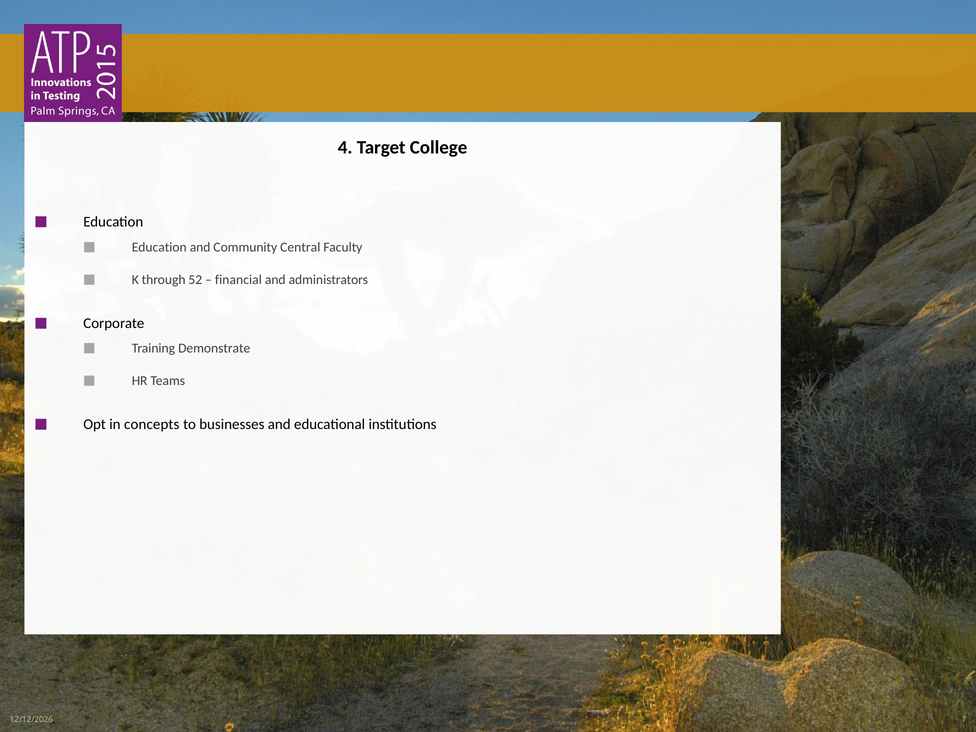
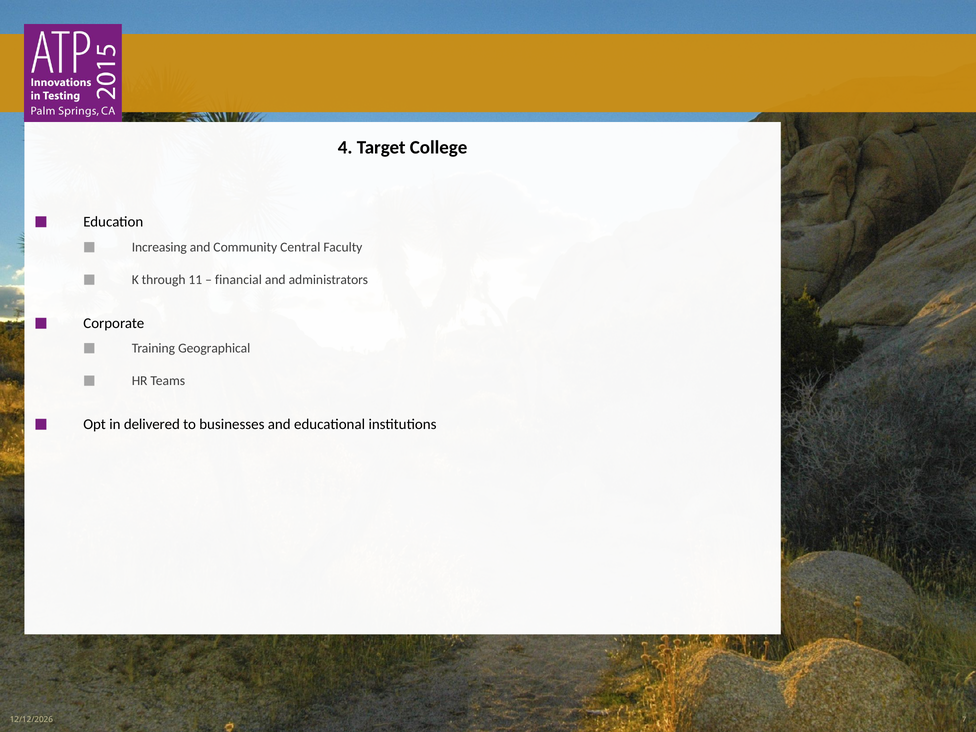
Education: Education -> Increasing (159, 247)
52: 52 -> 11 (195, 280)
Demonstrate: Demonstrate -> Geographical (214, 348)
concepts: concepts -> delivered (152, 425)
